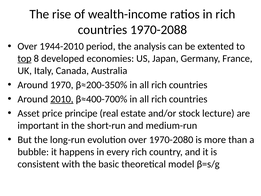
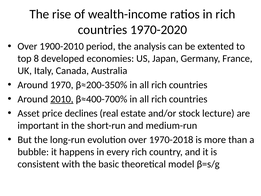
1970-2088: 1970-2088 -> 1970-2020 (159, 30)
1944-2010: 1944-2010 -> 1900-2010 (62, 46)
top underline: present -> none (25, 59)
principe: principe -> declines (81, 113)
1970-2080: 1970-2080 -> 1970-2018 (171, 140)
